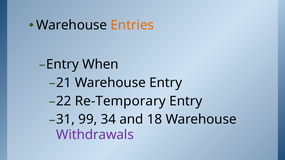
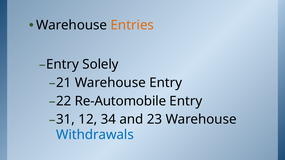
When: When -> Solely (100, 64)
Re-Temporary: Re-Temporary -> Re-Automobile (120, 101)
99: 99 -> 12 (88, 120)
18: 18 -> 23 (154, 120)
Withdrawals colour: purple -> blue (95, 135)
